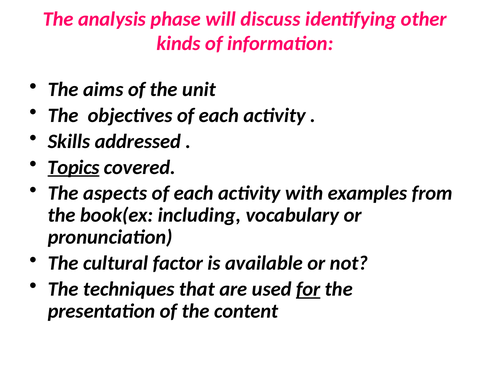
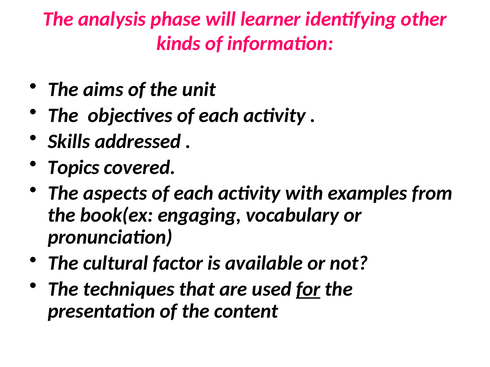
discuss: discuss -> learner (271, 19)
Topics underline: present -> none (74, 168)
including: including -> engaging (199, 216)
